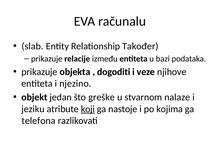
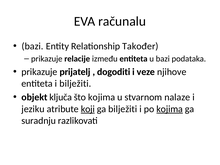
slab: slab -> bazi (33, 46)
objekta: objekta -> prijatelj (75, 72)
i njezino: njezino -> bilježiti (75, 84)
jedan: jedan -> ključa (61, 97)
što greške: greške -> kojima (102, 97)
ga nastoje: nastoje -> bilježiti (123, 109)
kojima underline: none -> present (170, 109)
telefona: telefona -> suradnju (39, 121)
